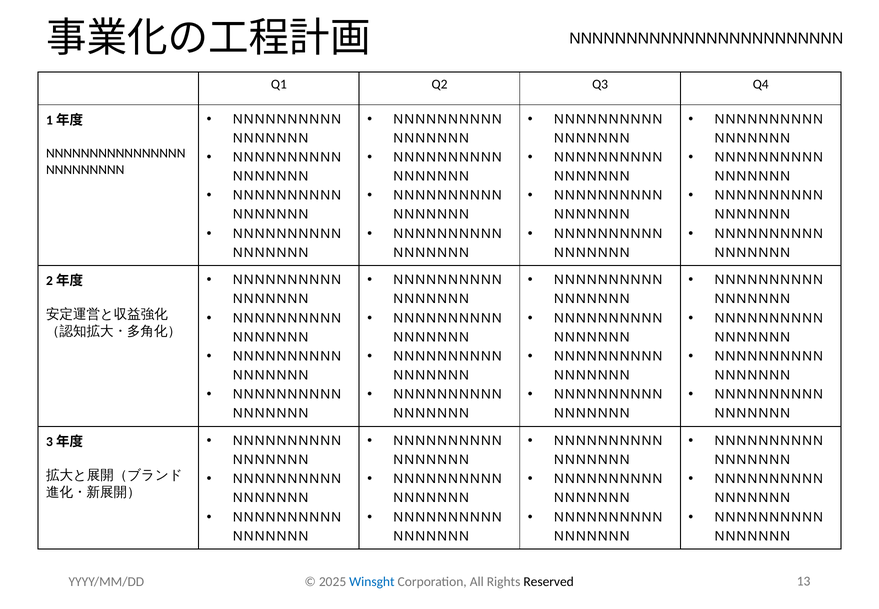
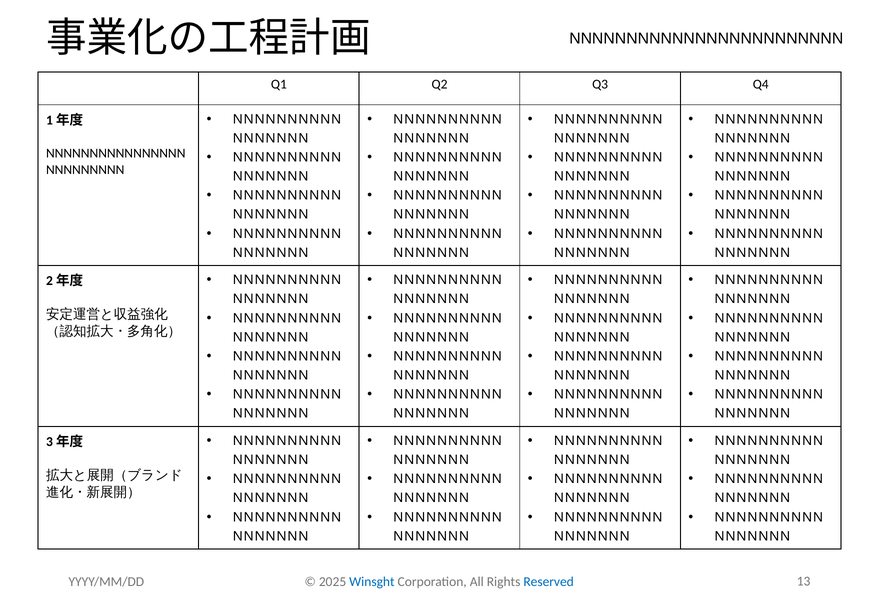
Reserved colour: black -> blue (549, 581)
